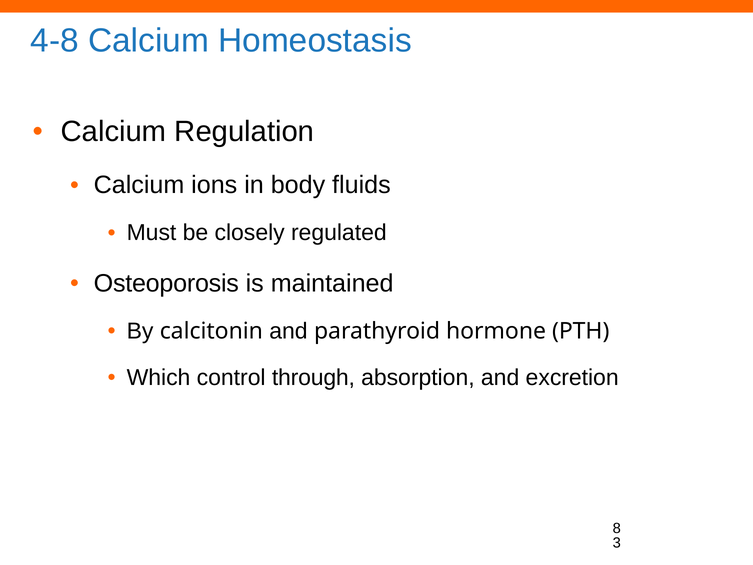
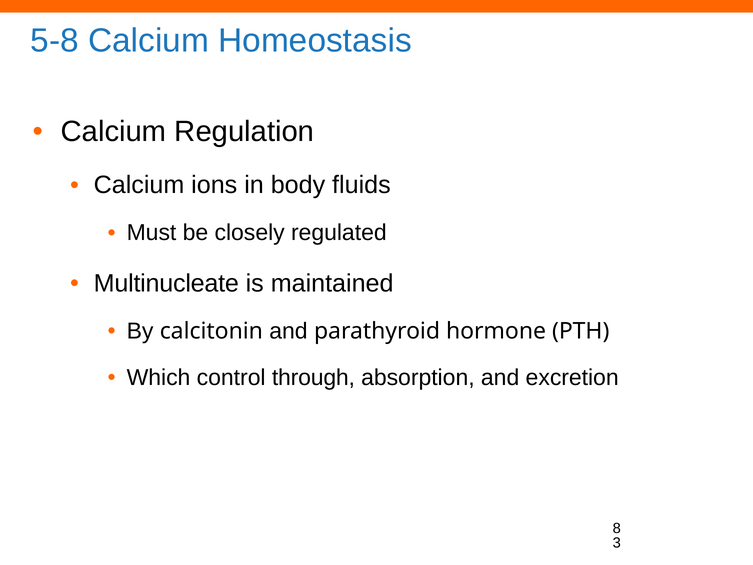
4-8: 4-8 -> 5-8 (55, 41)
Osteoporosis: Osteoporosis -> Multinucleate (166, 283)
